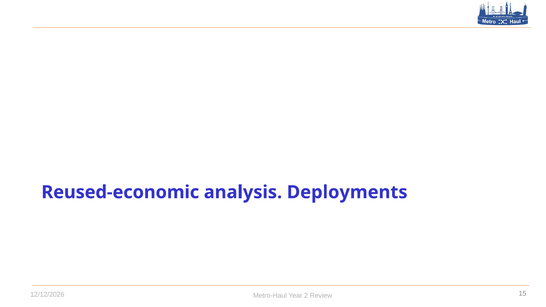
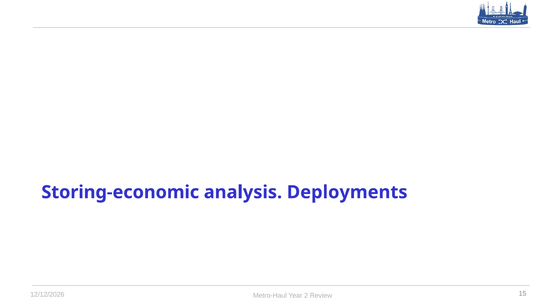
Reused-economic: Reused-economic -> Storing-economic (120, 192)
